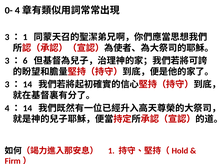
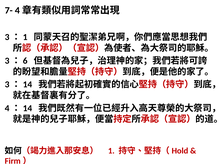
0-: 0- -> 7- (9, 10)
